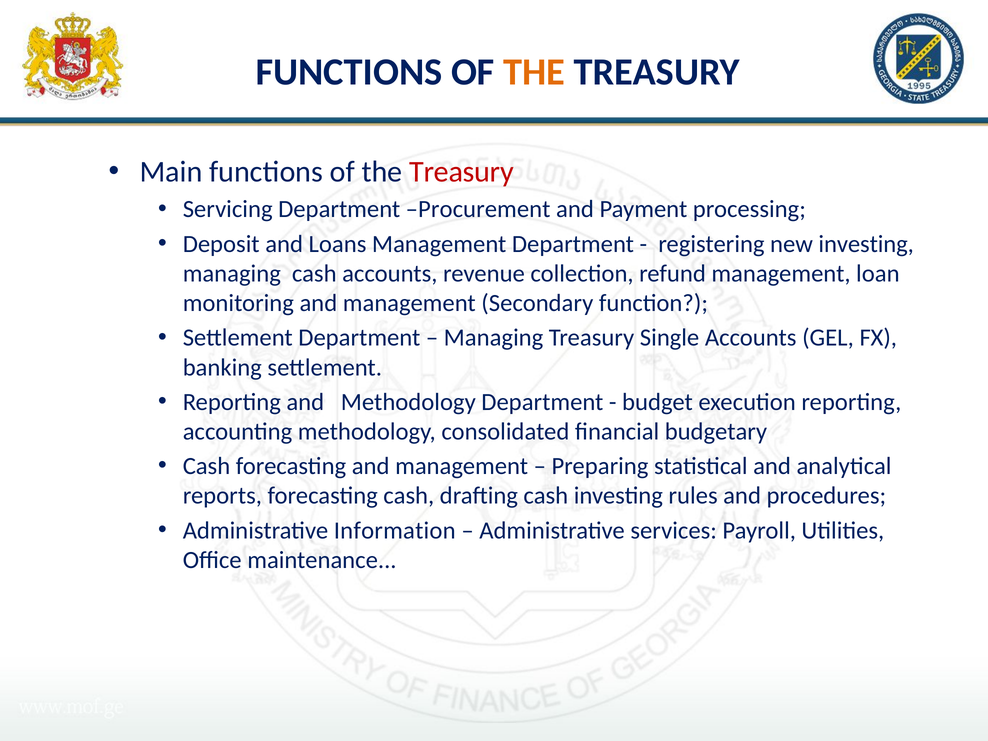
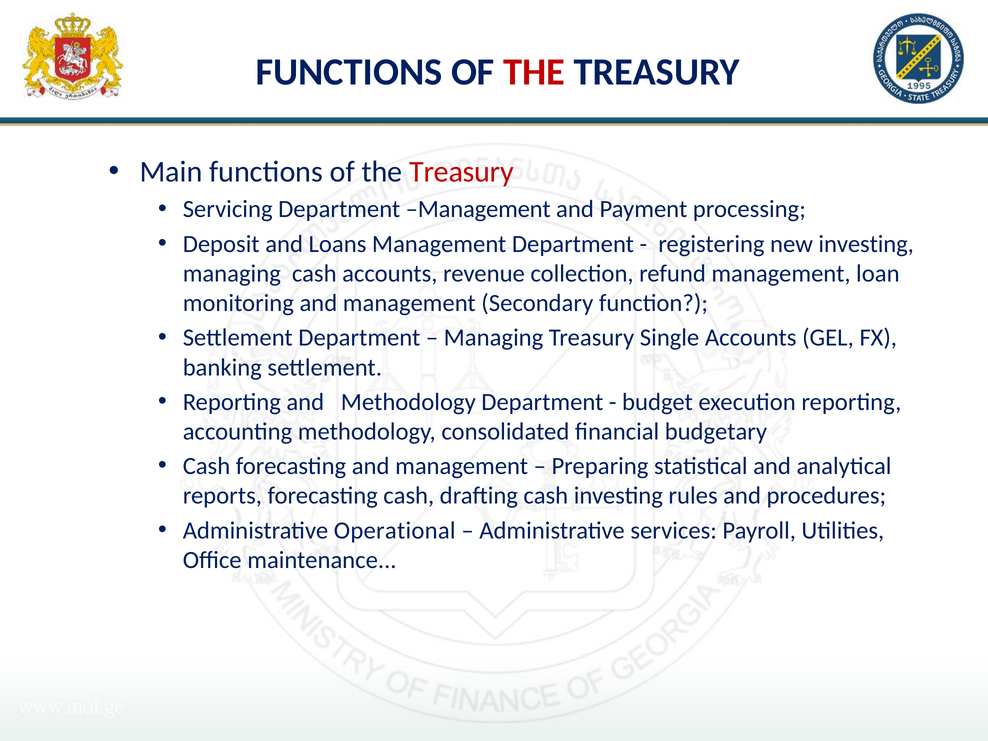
THE colour: orange -> red (534, 72)
Department Procurement: Procurement -> Management (478, 209)
Information: Information -> Operational (395, 530)
